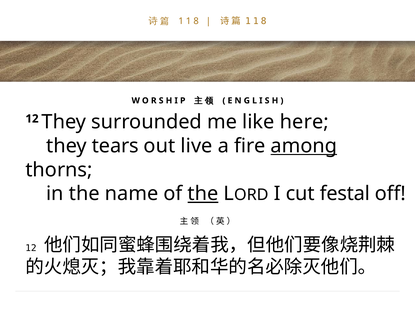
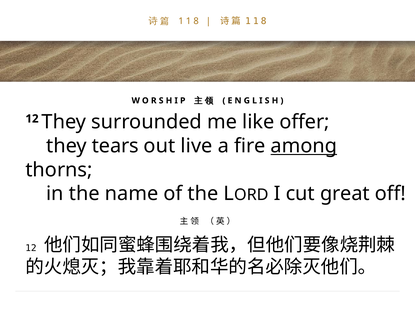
here: here -> offer (305, 122)
the underline: present -> none (203, 194)
festal: festal -> great (345, 194)
